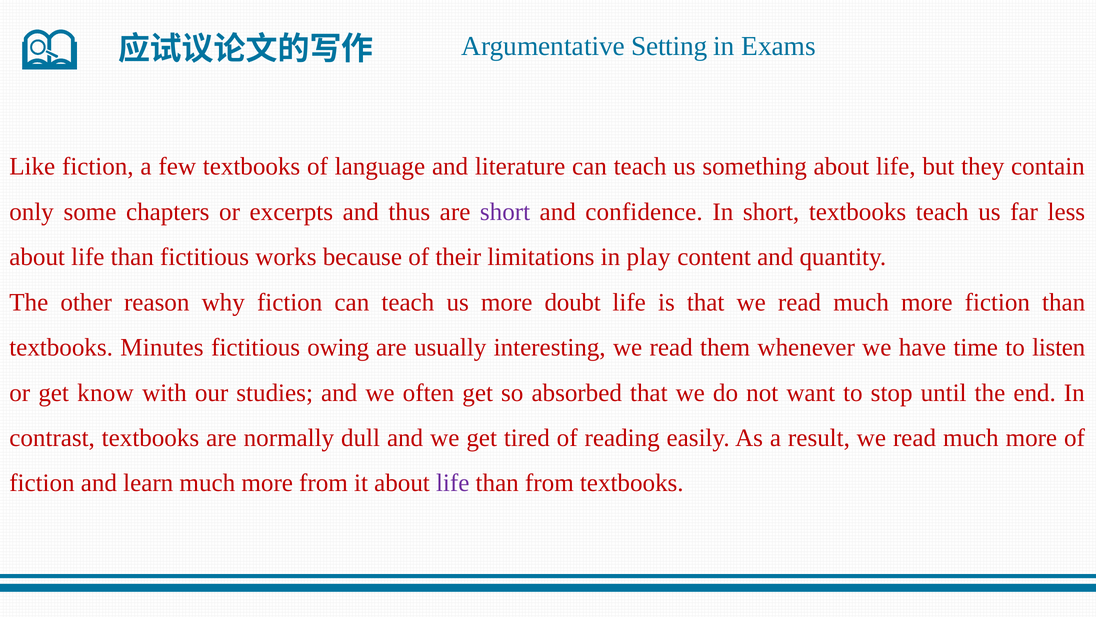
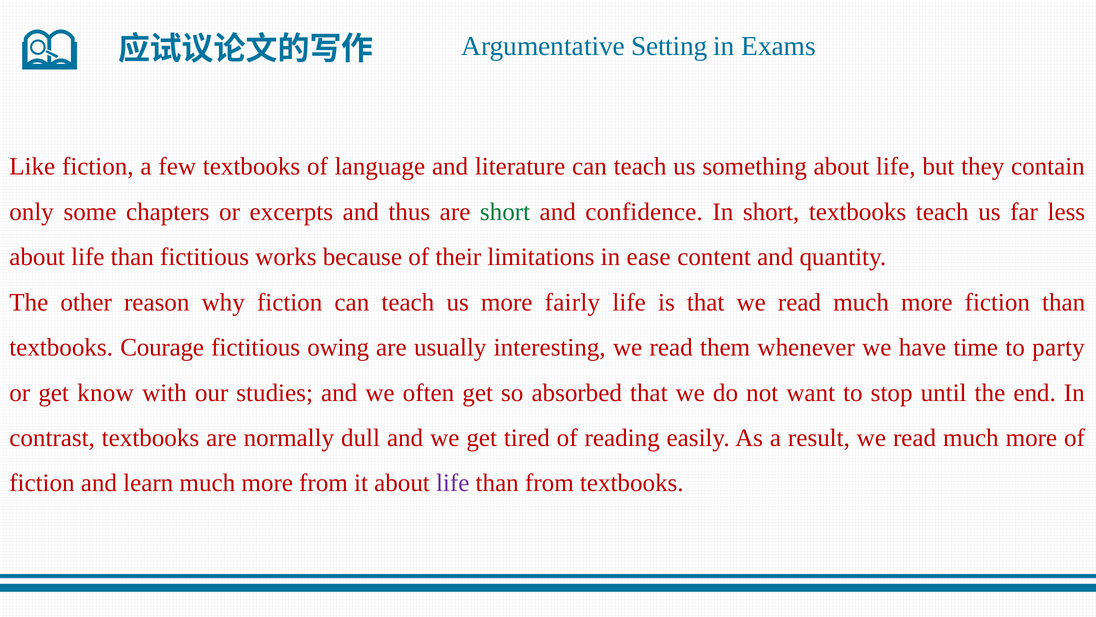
short colour: purple -> green (505, 212)
play: play -> ease (649, 257)
doubt: doubt -> fairly (572, 302)
Minutes: Minutes -> Courage (162, 347)
listen: listen -> party (1058, 347)
